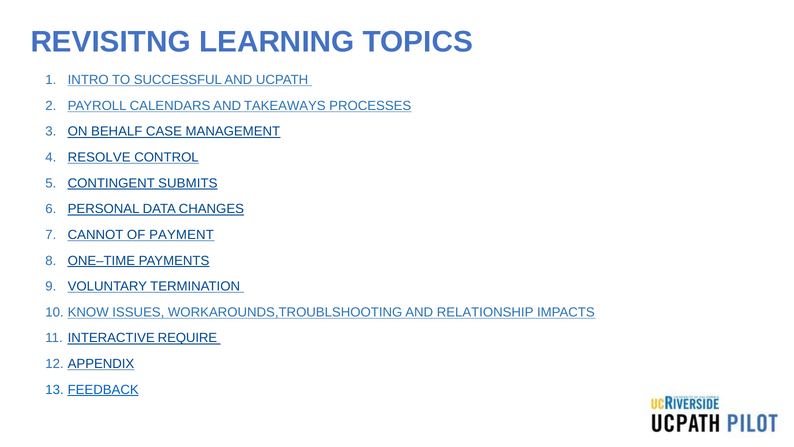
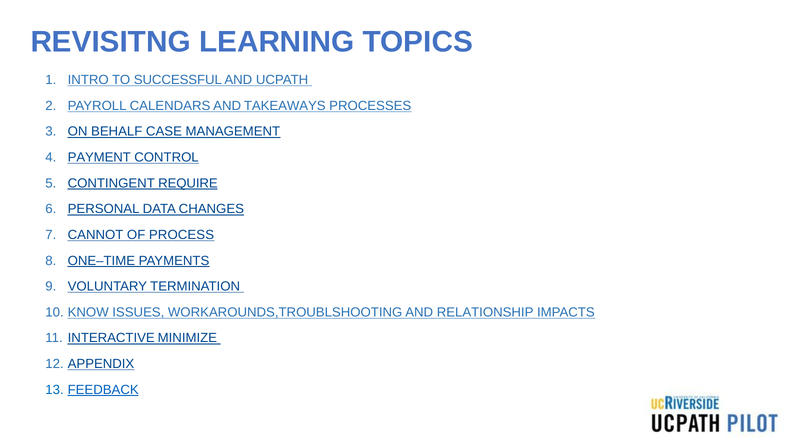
RESOLVE: RESOLVE -> PAYMENT (99, 157)
SUBMITS: SUBMITS -> REQUIRE (188, 183)
PAYMENT: PAYMENT -> PROCESS (182, 235)
REQUIRE: REQUIRE -> MINIMIZE (187, 338)
